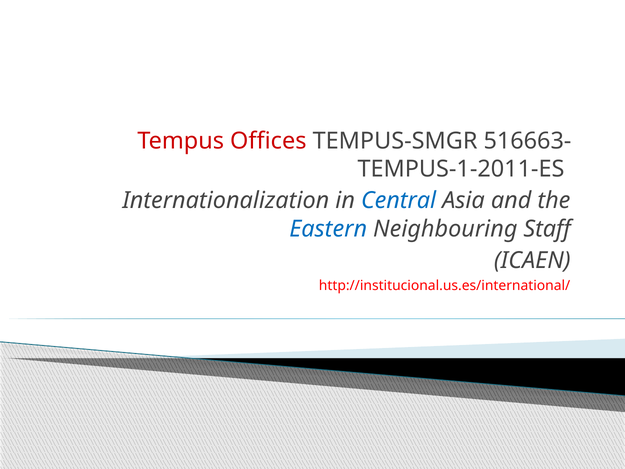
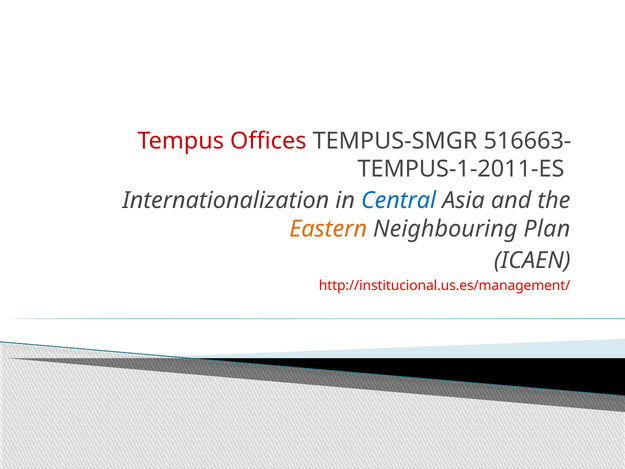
Eastern colour: blue -> orange (328, 229)
Staff: Staff -> Plan (547, 229)
http://institucional.us.es/international/: http://institucional.us.es/international/ -> http://institucional.us.es/management/ (445, 286)
